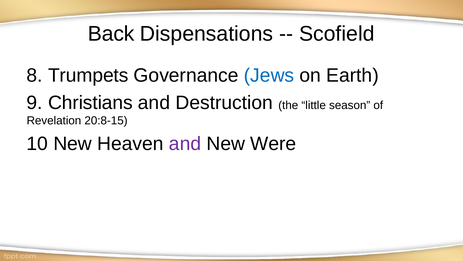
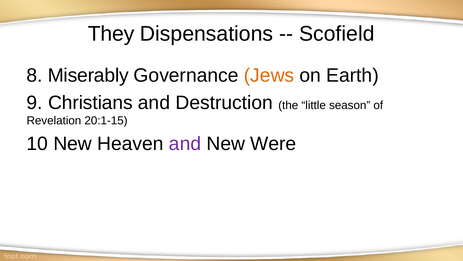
Back: Back -> They (111, 34)
Trumpets: Trumpets -> Miserably (88, 75)
Jews colour: blue -> orange (269, 75)
20:8-15: 20:8-15 -> 20:1-15 (106, 120)
